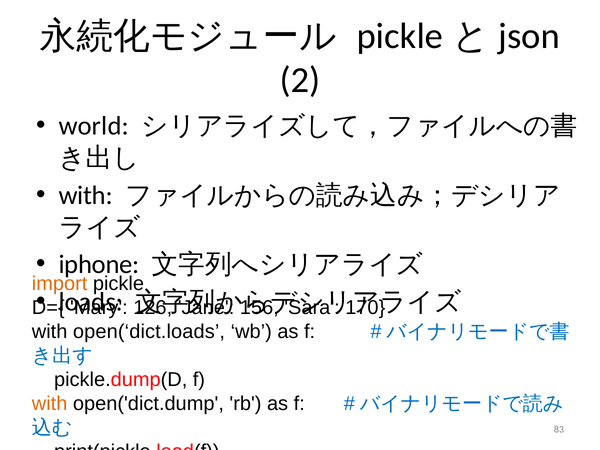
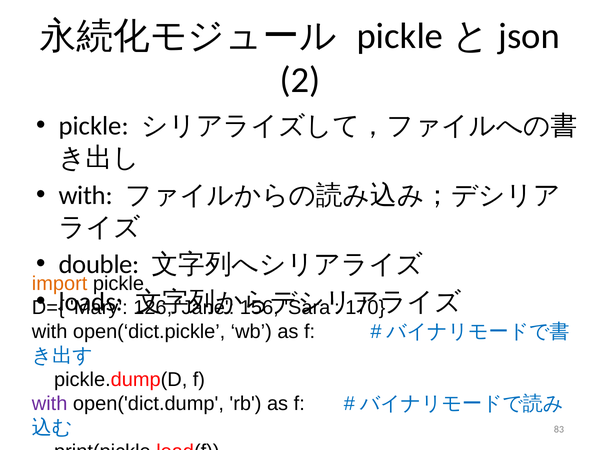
world: world -> pickle (94, 126)
iphone: iphone -> double (99, 265)
open(‘dict.loads: open(‘dict.loads -> open(‘dict.pickle (149, 332)
with colour: orange -> purple (50, 404)
